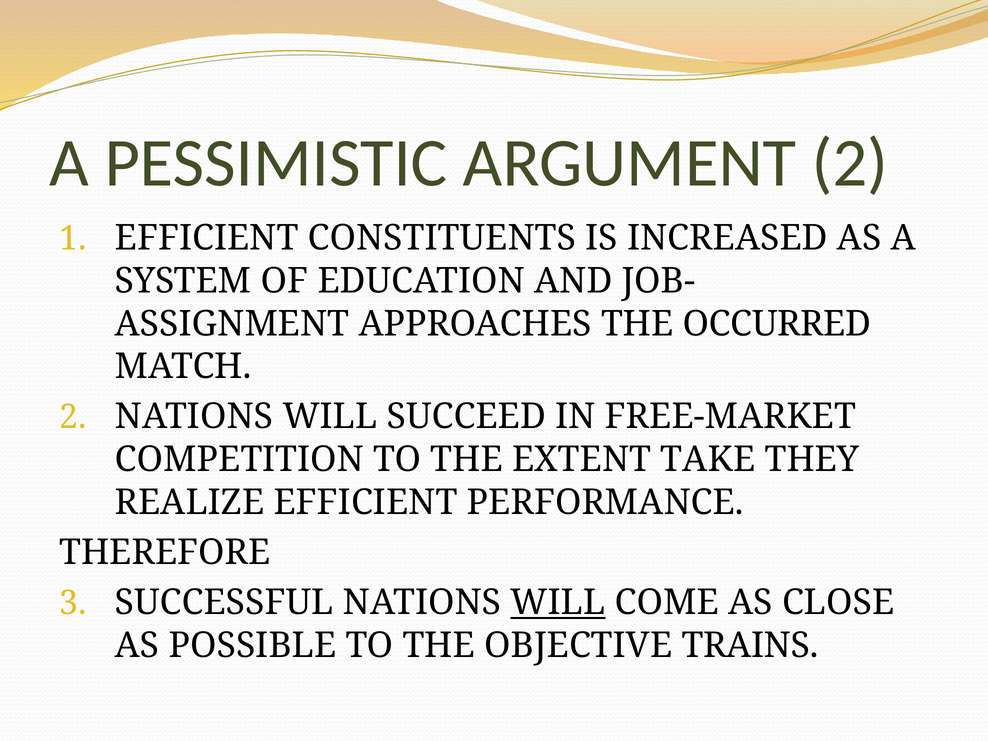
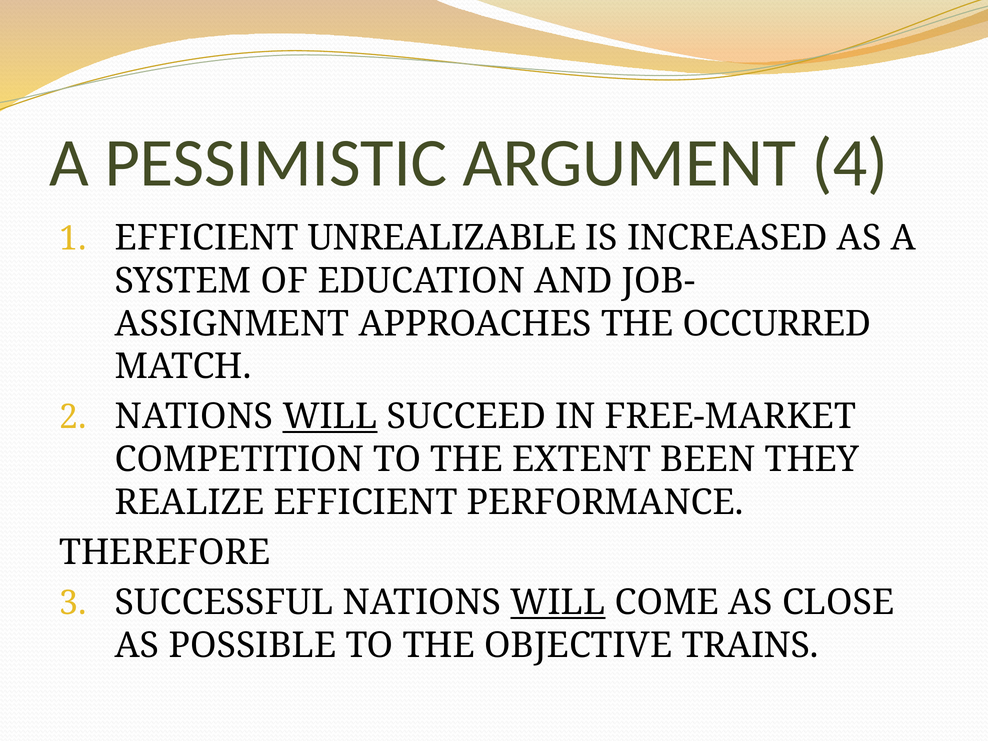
ARGUMENT 2: 2 -> 4 (850, 163)
CONSTITUENTS: CONSTITUENTS -> UNREALIZABLE (442, 238)
WILL underline: none -> present (330, 417)
TAKE: TAKE -> BEEN (708, 460)
